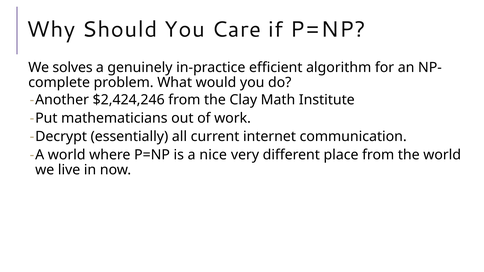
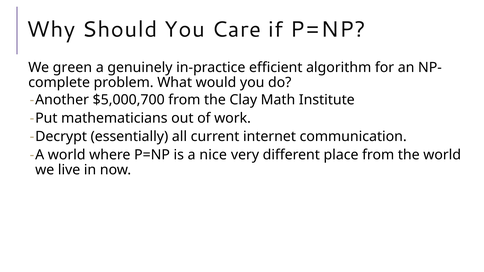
solves: solves -> green (72, 67)
$2,424,246: $2,424,246 -> $5,000,700 (129, 100)
